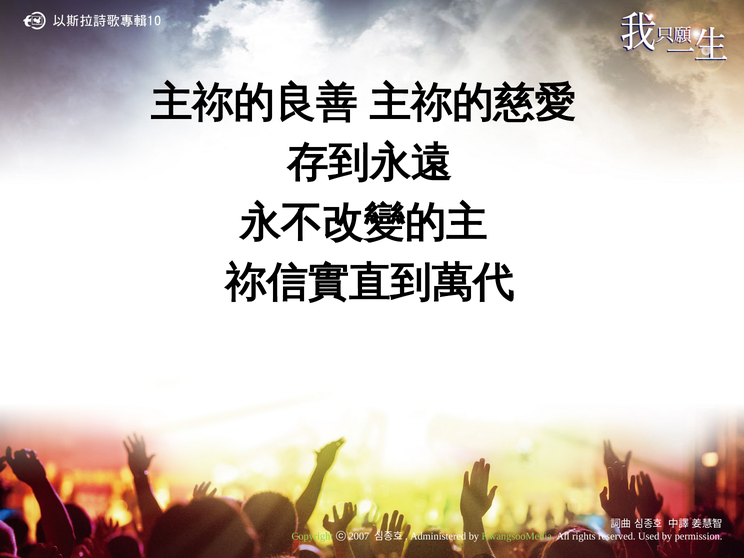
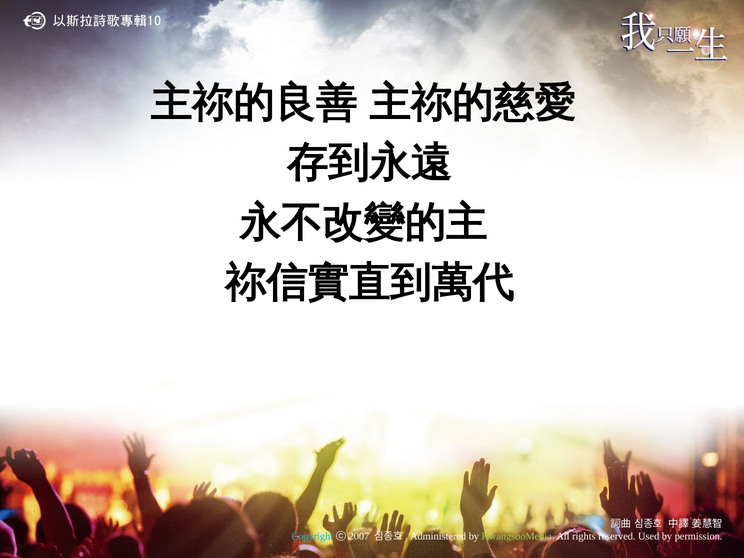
Copyright colour: light green -> light blue (312, 536)
